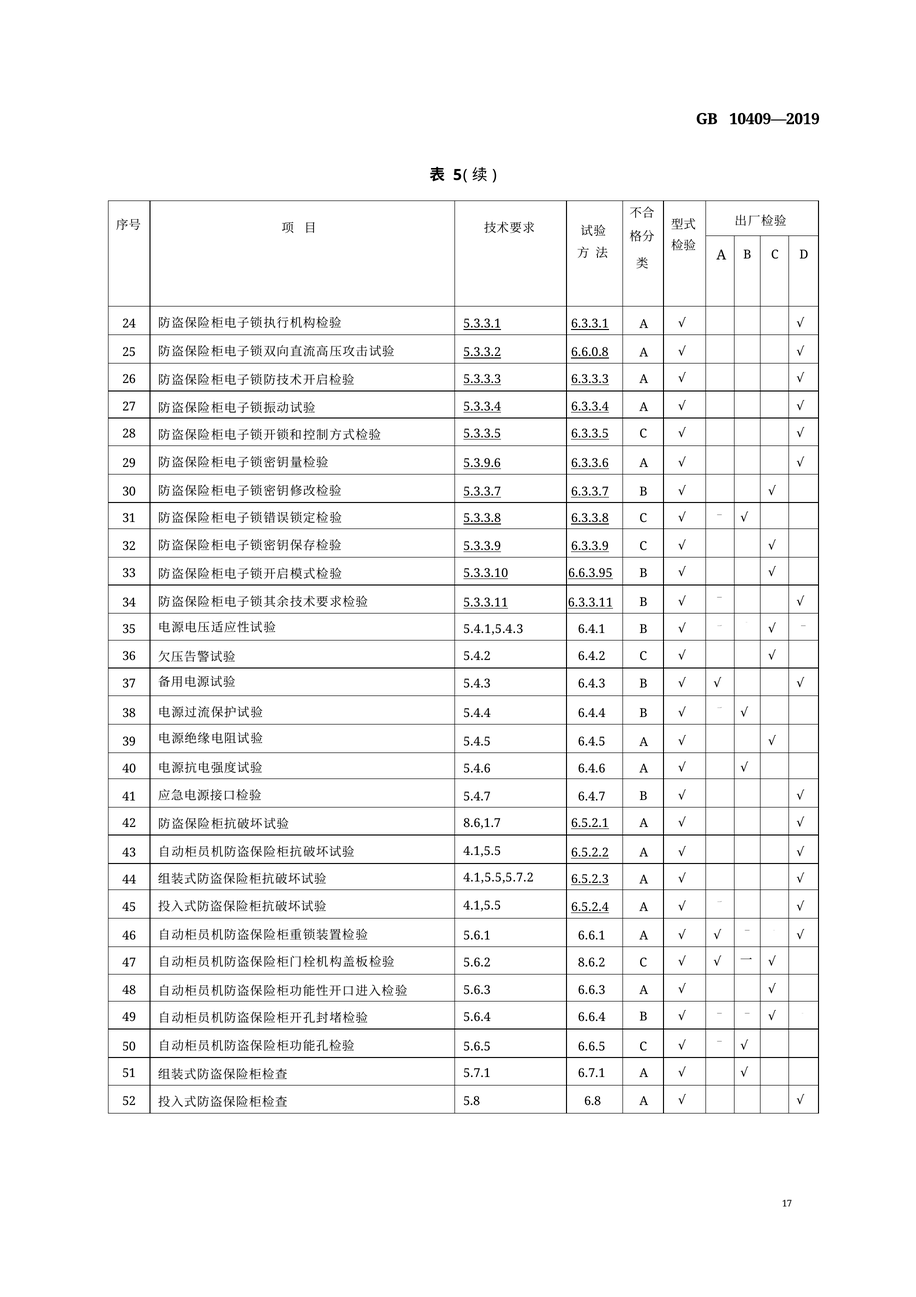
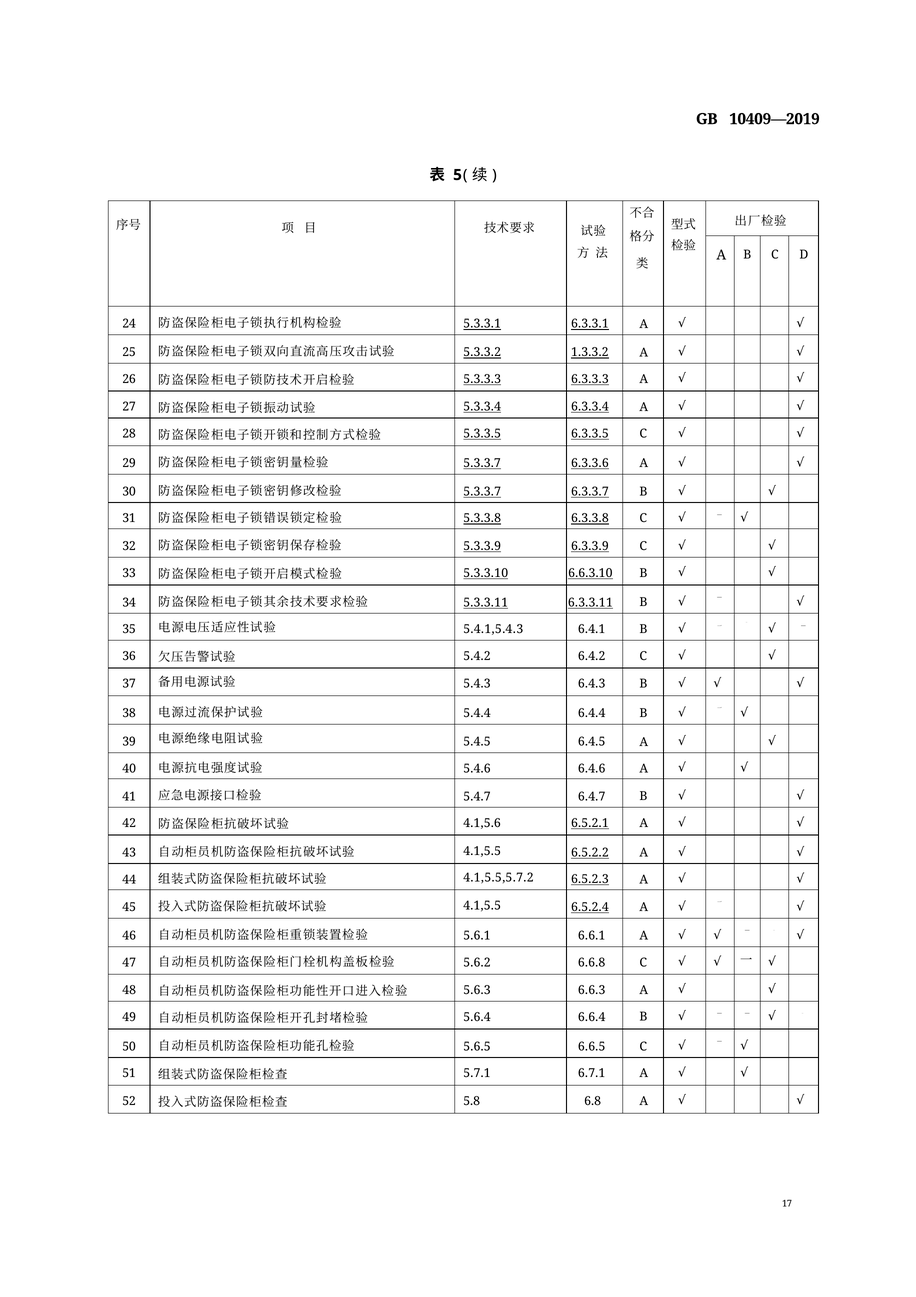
6.6.0.8: 6.6.0.8 -> 1.3.3.2 (590, 352)
5.3.9.6: 5.3.9.6 -> 5.3.3.7 (482, 463)
6.6.3.95: 6.6.3.95 -> 6.6.3.10 (590, 573)
8.6,1.7: 8.6,1.7 -> 4.1,5.6 (482, 823)
8.6.2: 8.6.2 -> 6.6.8 (592, 962)
